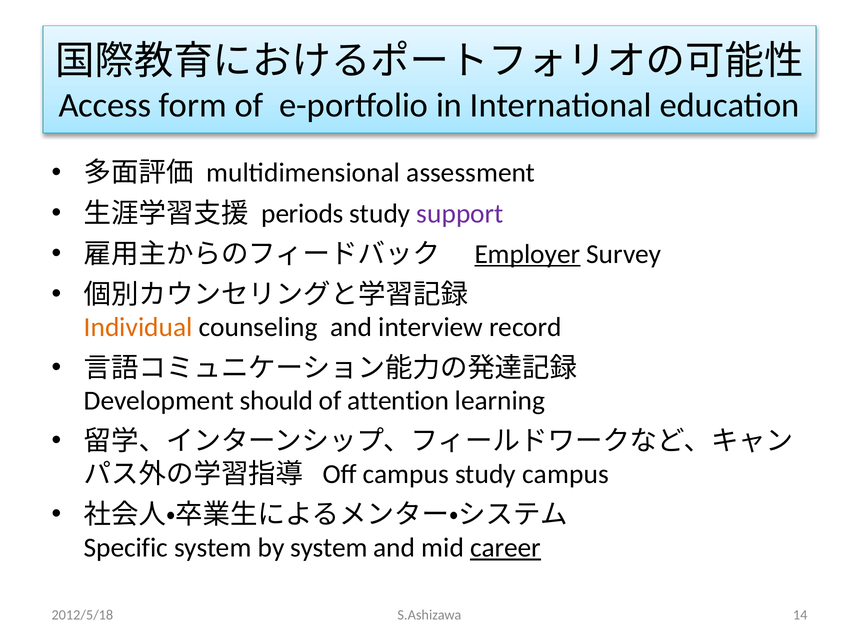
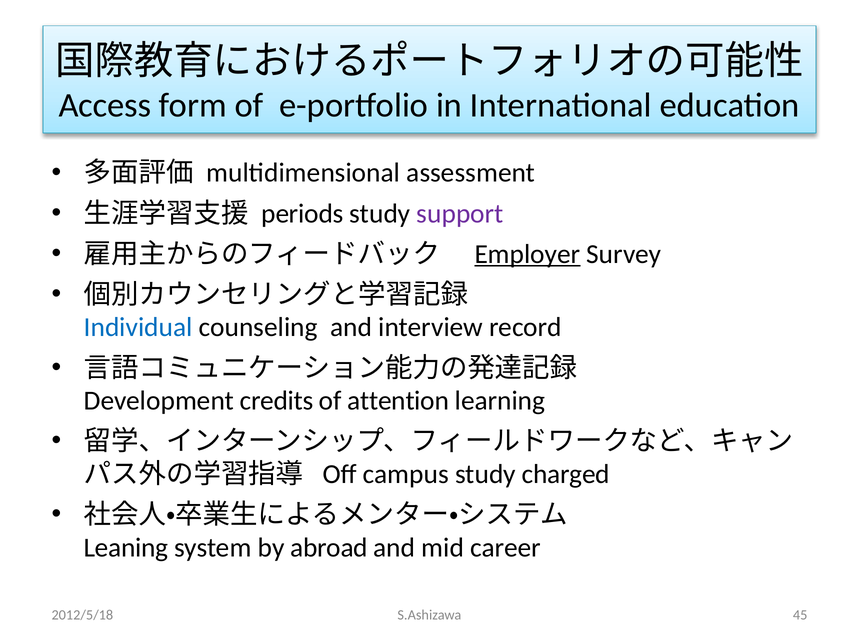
Individual colour: orange -> blue (138, 328)
should: should -> credits (277, 401)
study campus: campus -> charged (566, 474)
Specific: Specific -> Leaning (126, 548)
by system: system -> abroad (329, 548)
career underline: present -> none (506, 548)
14: 14 -> 45 (800, 615)
